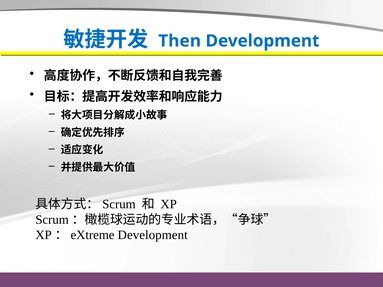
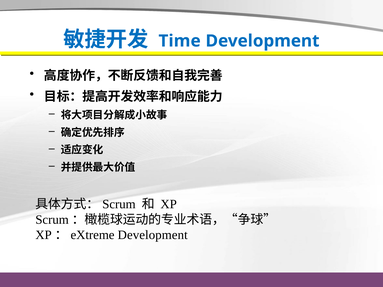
Then: Then -> Time (180, 41)
